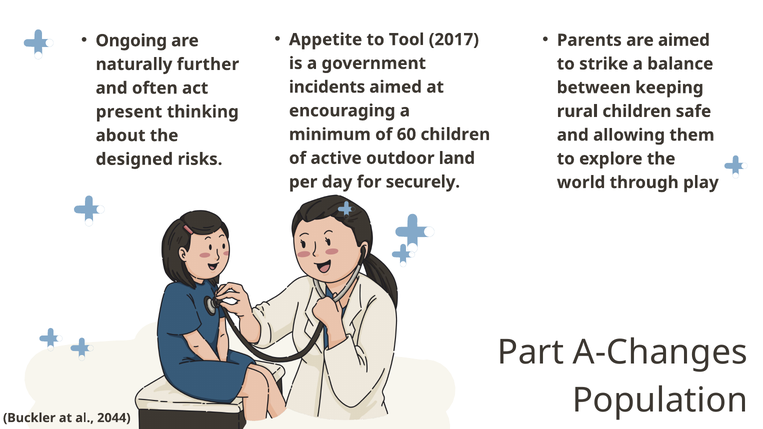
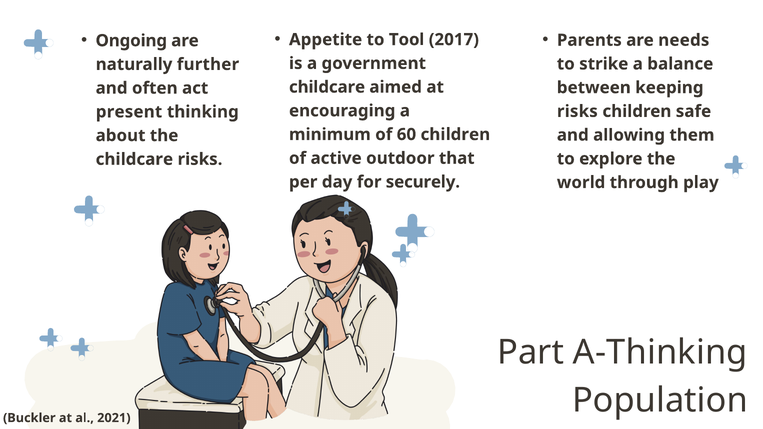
are aimed: aimed -> needs (684, 40)
incidents: incidents -> childcare (327, 87)
rural: rural -> risks (577, 111)
land: land -> that (457, 158)
designed: designed -> childcare (134, 159)
A-Changes: A-Changes -> A-Thinking (660, 352)
2044: 2044 -> 2021 (114, 418)
